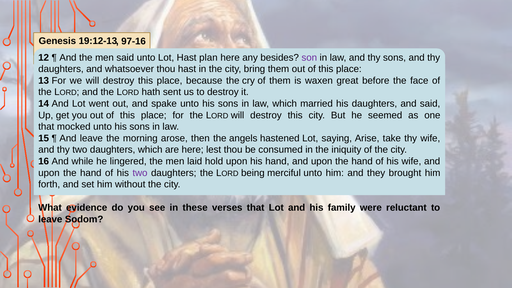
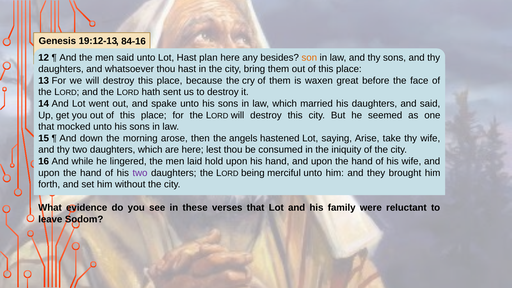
97-16: 97-16 -> 84-16 (134, 41)
son colour: purple -> orange (309, 58)
And leave: leave -> down (91, 138)
